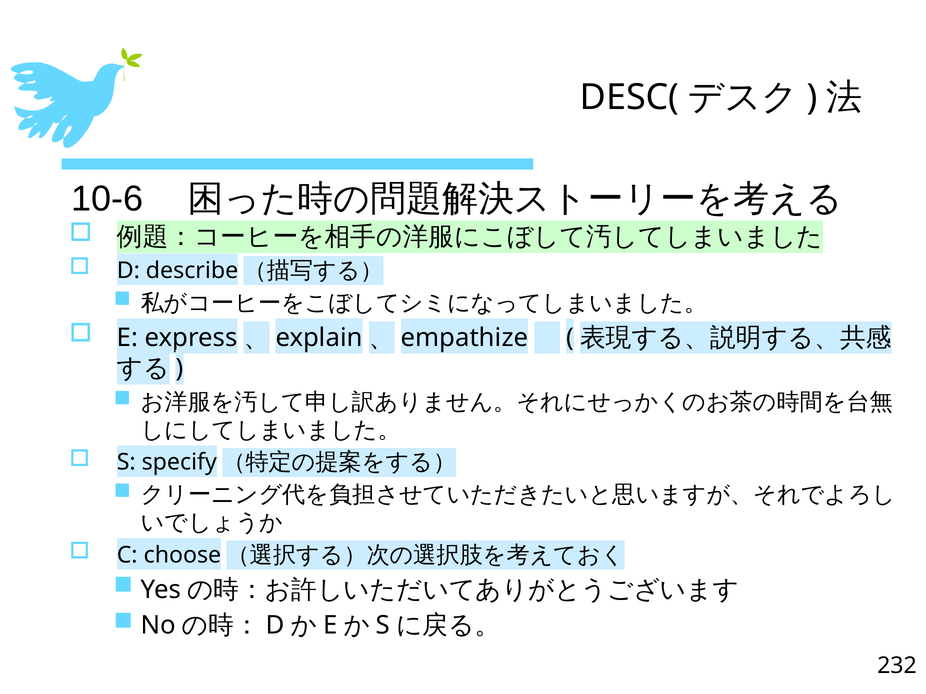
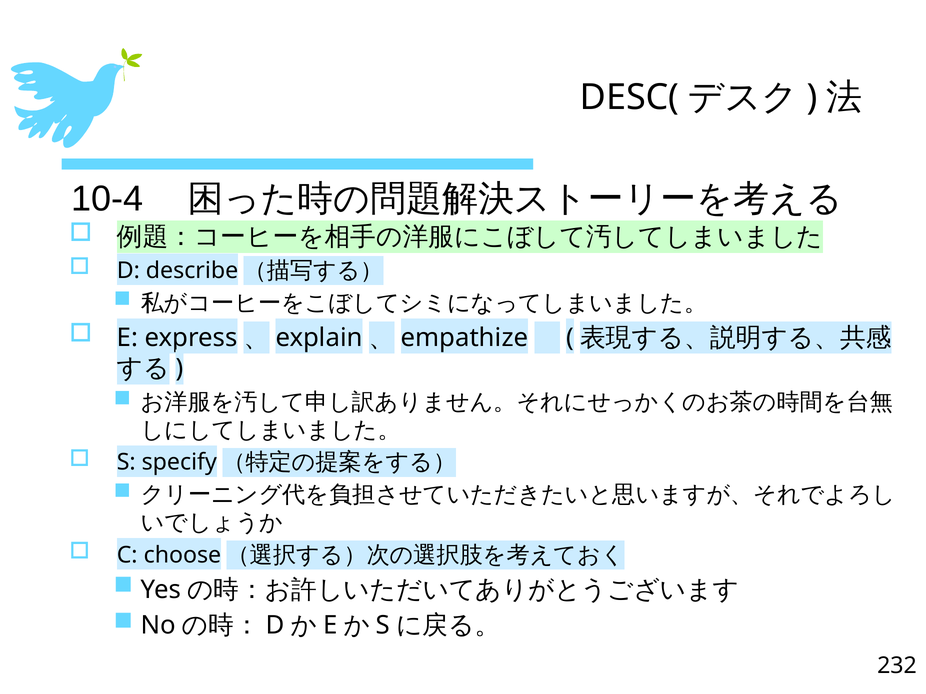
10-6: 10-6 -> 10-4 (107, 199)
